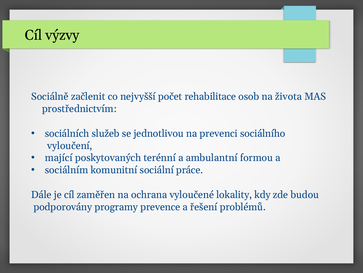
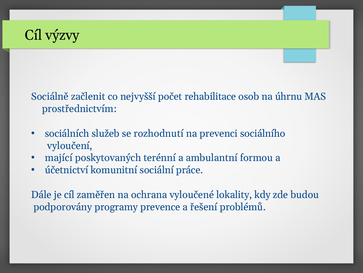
života: života -> úhrnu (289, 96)
jednotlivou: jednotlivou -> rozhodnutí (159, 133)
sociálním: sociálním -> účetnictví (67, 170)
